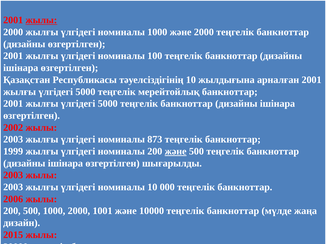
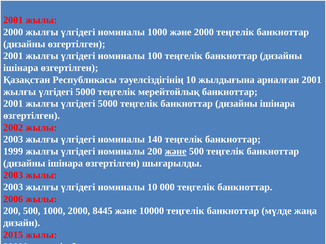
жылы underline: present -> none (41, 20)
873: 873 -> 140 (155, 140)
1001: 1001 -> 8445 (102, 211)
